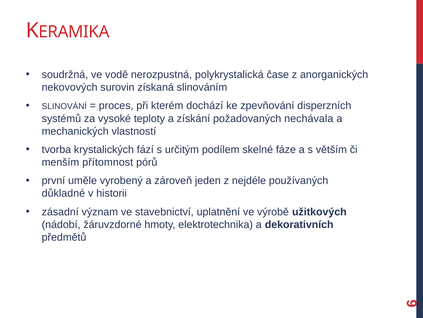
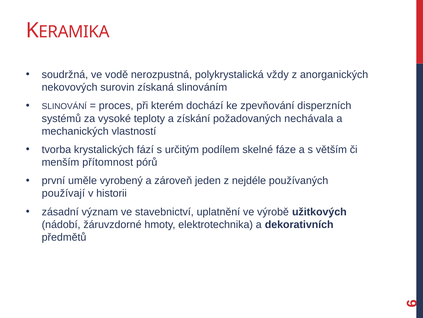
čase: čase -> vždy (278, 75)
důkladné: důkladné -> používají (63, 193)
